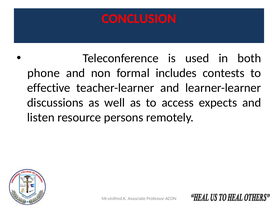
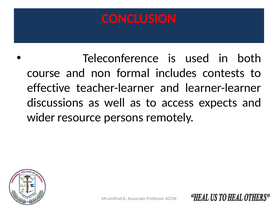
phone: phone -> course (44, 73)
listen: listen -> wider (41, 118)
